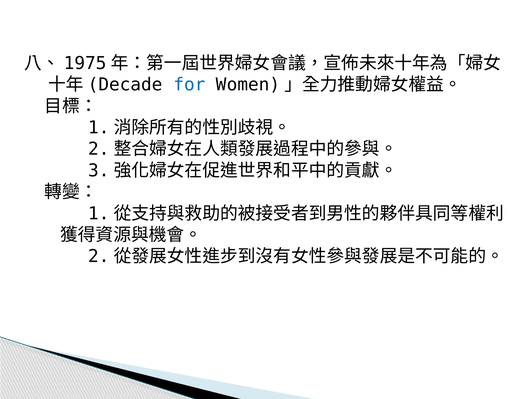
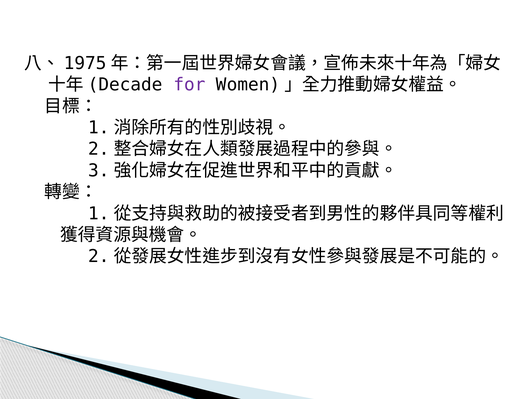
for colour: blue -> purple (189, 85)
